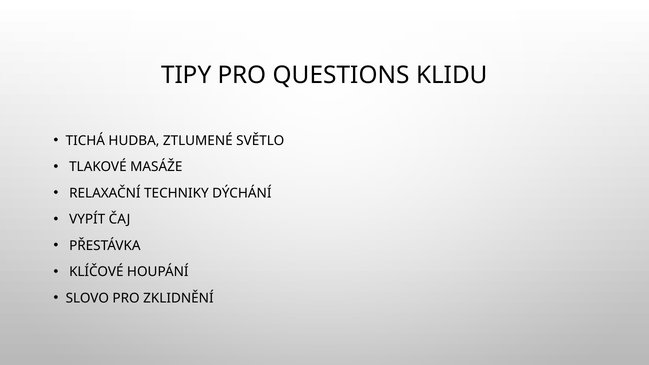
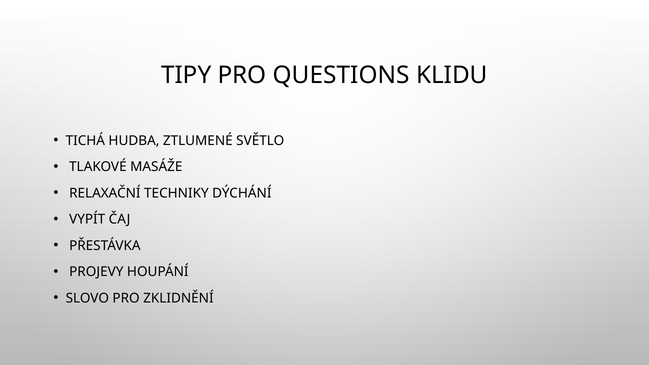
KLÍČOVÉ: KLÍČOVÉ -> PROJEVY (96, 272)
